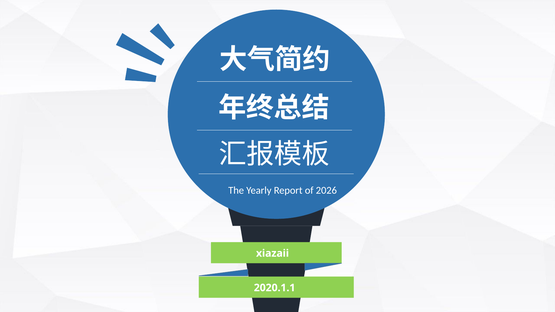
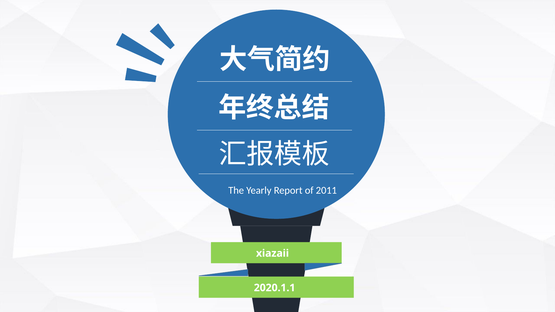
2026: 2026 -> 2011 (326, 190)
